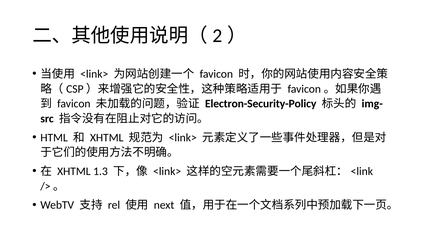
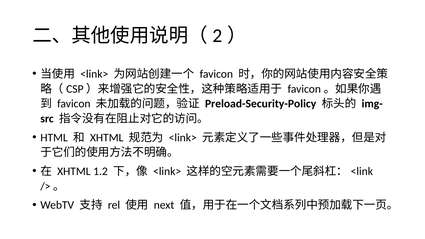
Electron-Security-Policy: Electron-Security-Policy -> Preload-Security-Policy (261, 104)
1.3: 1.3 -> 1.2 (101, 171)
